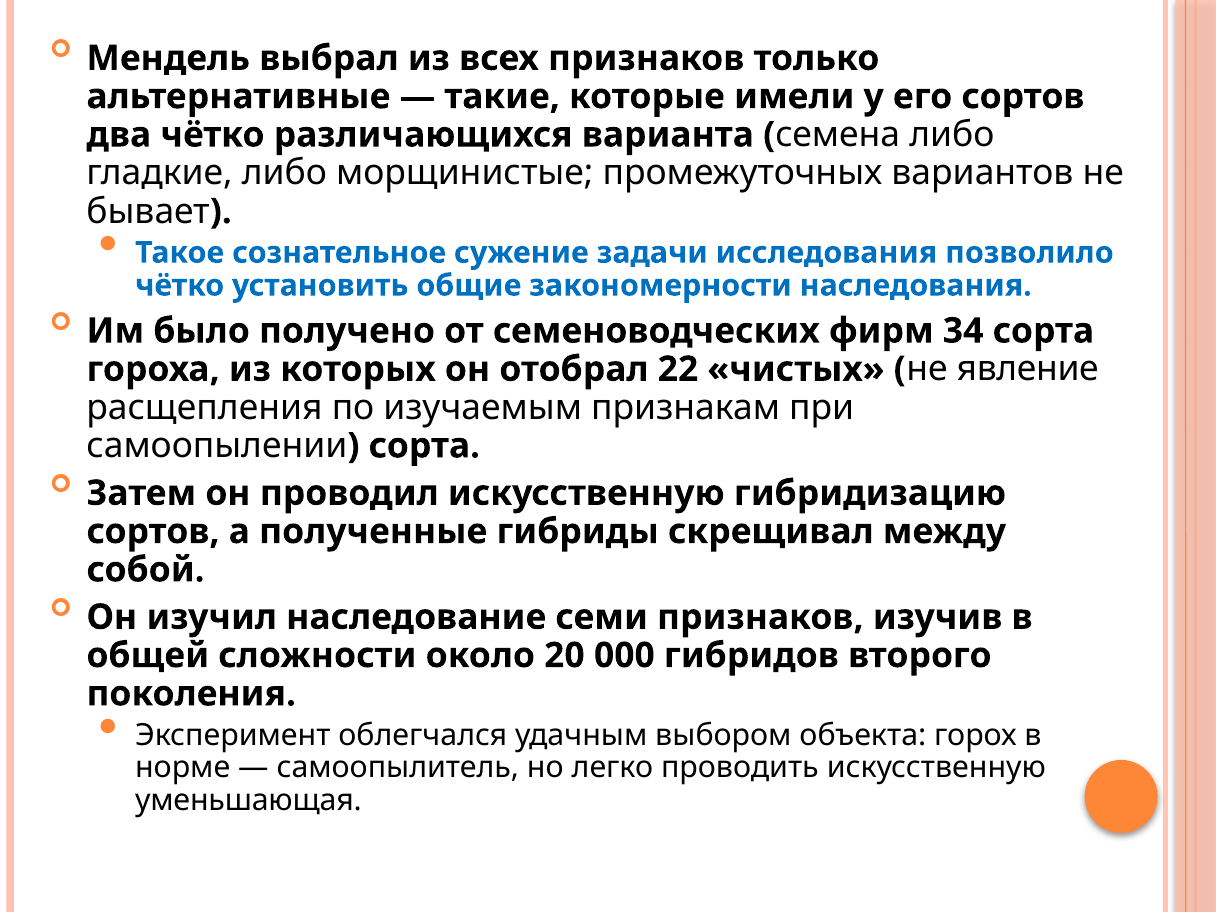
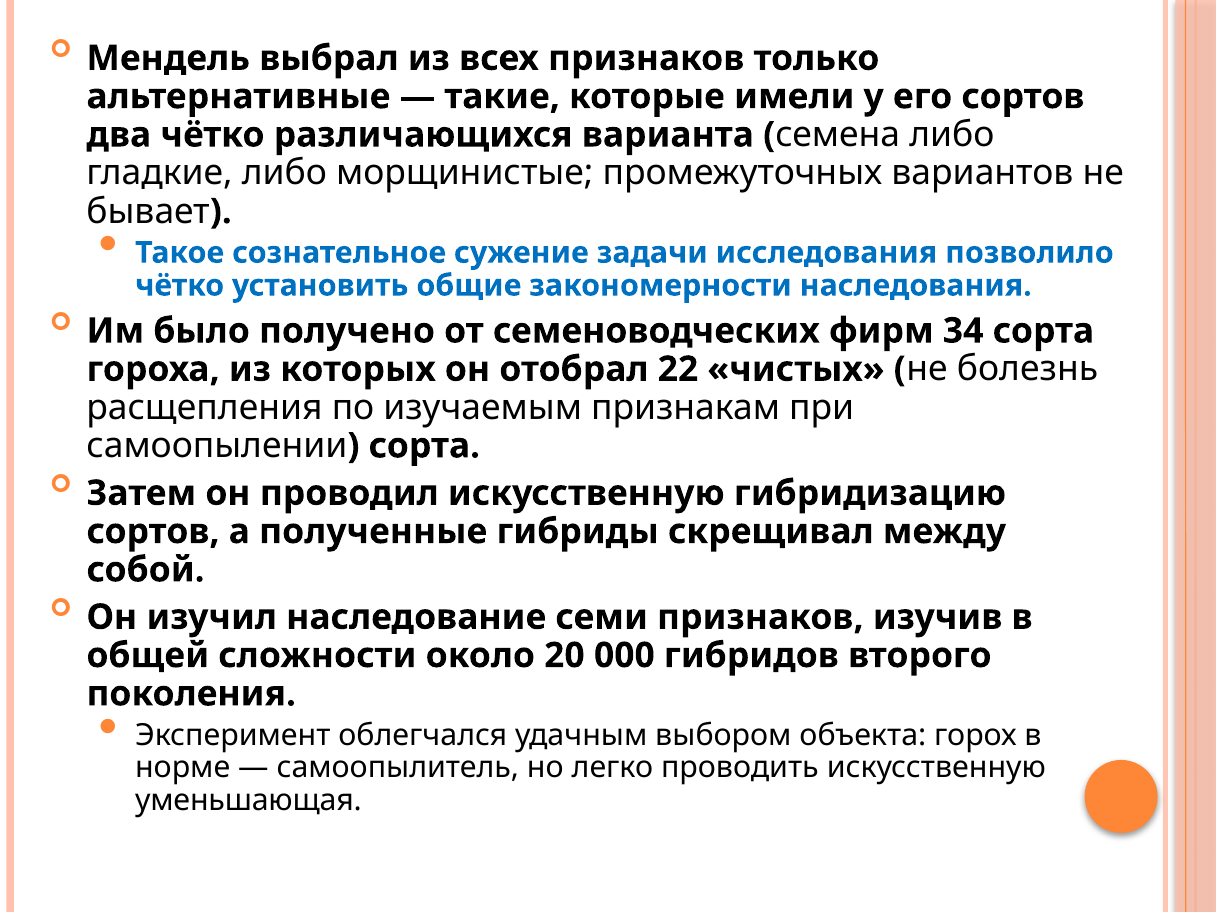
явление: явление -> болезнь (1028, 369)
